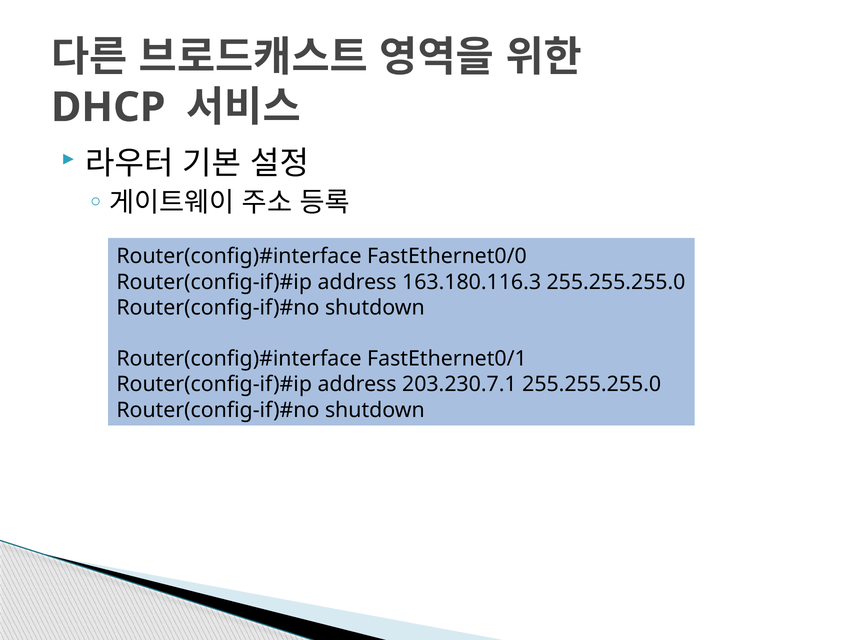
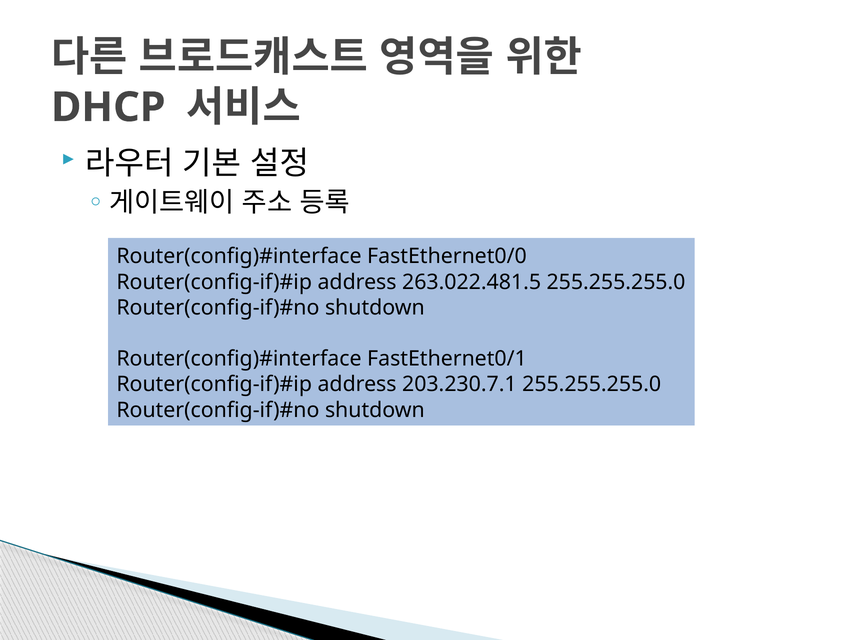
163.180.116.3: 163.180.116.3 -> 263.022.481.5 (472, 282)
